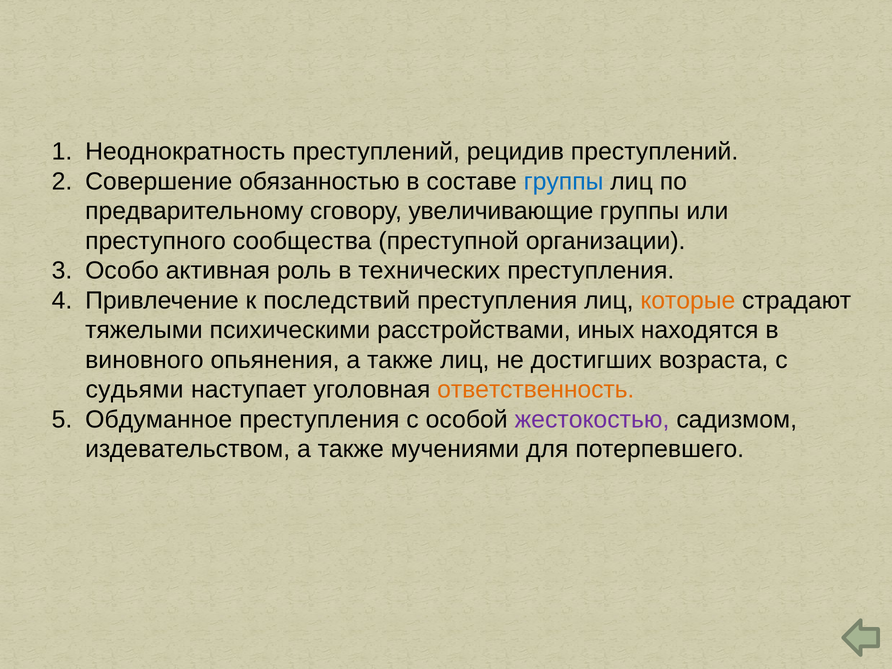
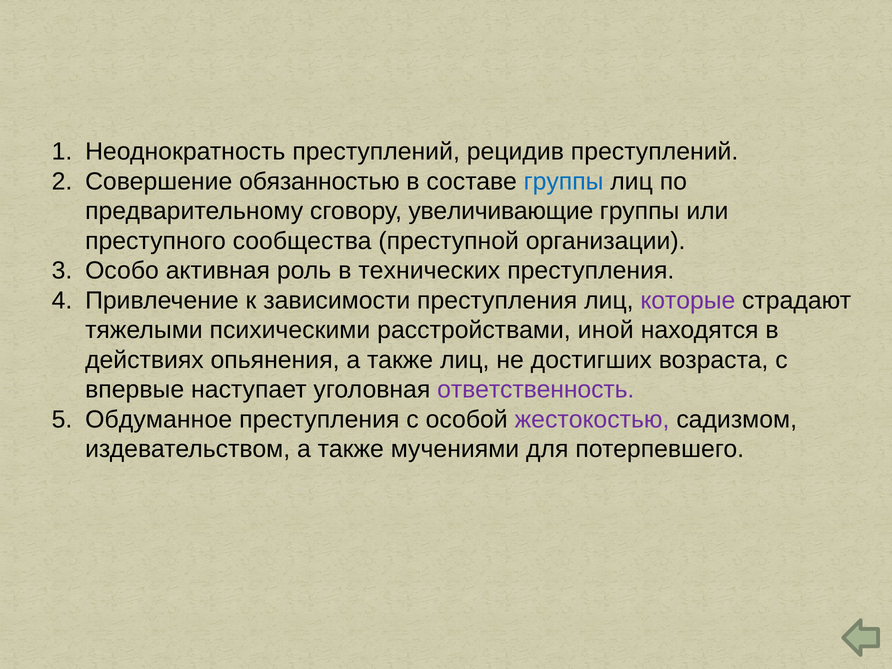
последствий: последствий -> зависимости (337, 301)
которые colour: orange -> purple (688, 301)
иных: иных -> иной (606, 330)
виновного: виновного -> действиях (144, 360)
судьями: судьями -> впервые (135, 390)
ответственность colour: orange -> purple (536, 390)
